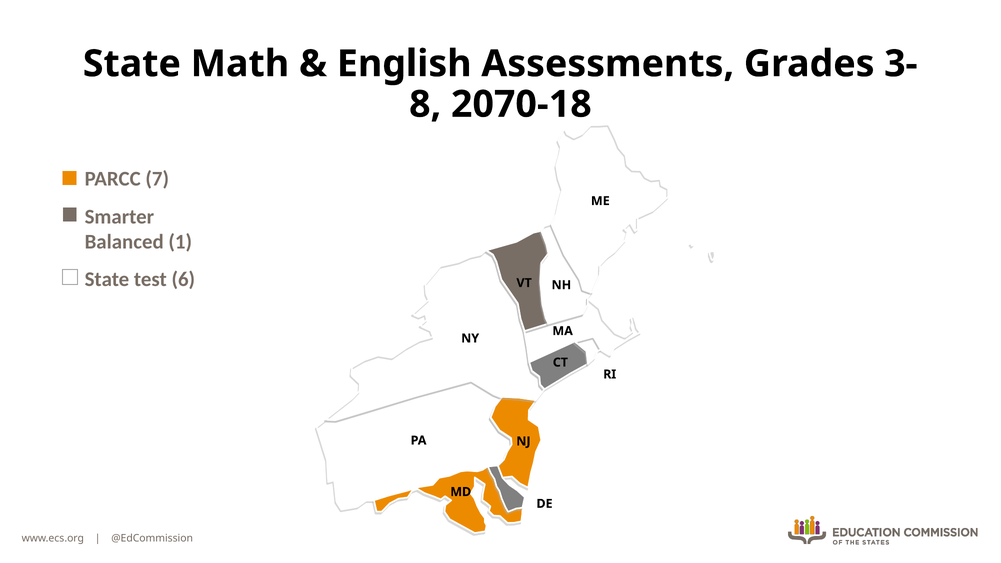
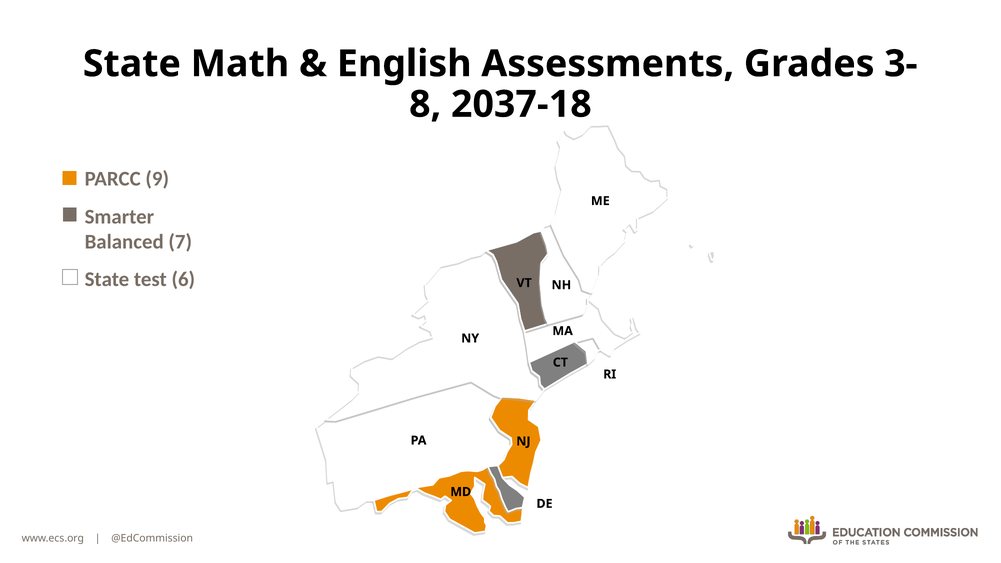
2070-18: 2070-18 -> 2037-18 (521, 104)
7: 7 -> 9 (157, 179)
1: 1 -> 7 (180, 242)
